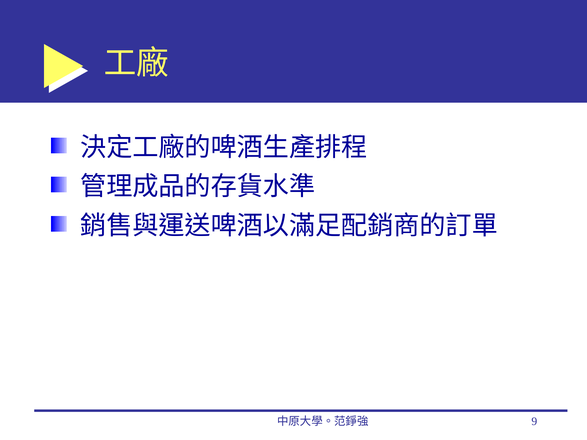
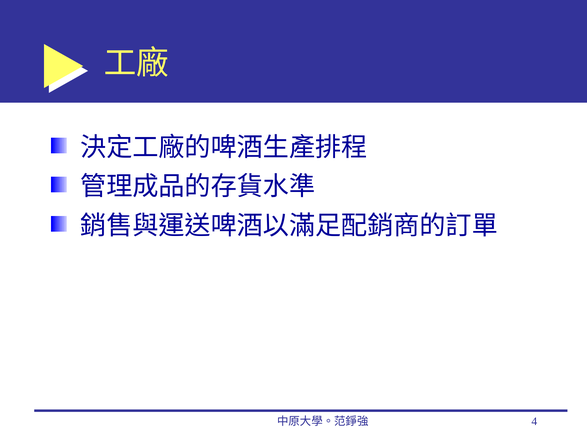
9: 9 -> 4 (534, 421)
